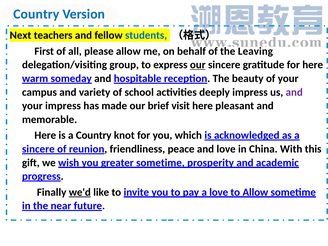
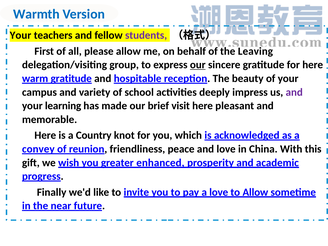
Country: Country -> Warmth (36, 14)
Next: Next -> Your (21, 35)
students colour: blue -> purple (146, 35)
warm someday: someday -> gratitude (71, 78)
your impress: impress -> learning (63, 106)
sincere: sincere -> convey (38, 149)
greater sometime: sometime -> enhanced (160, 163)
we'd underline: present -> none (80, 192)
